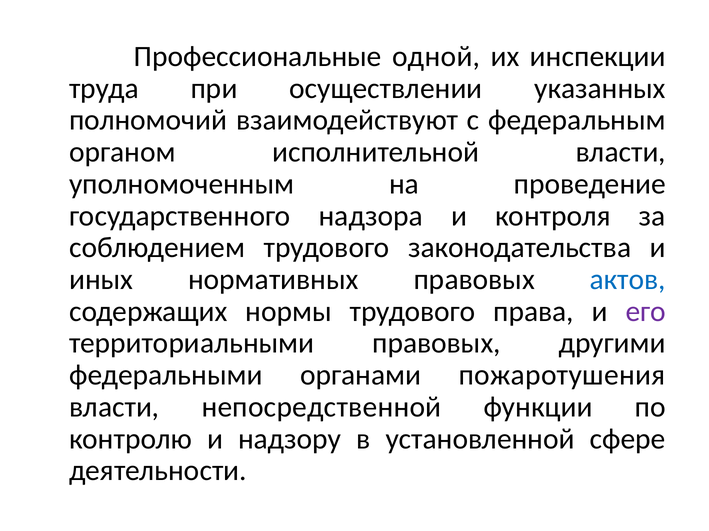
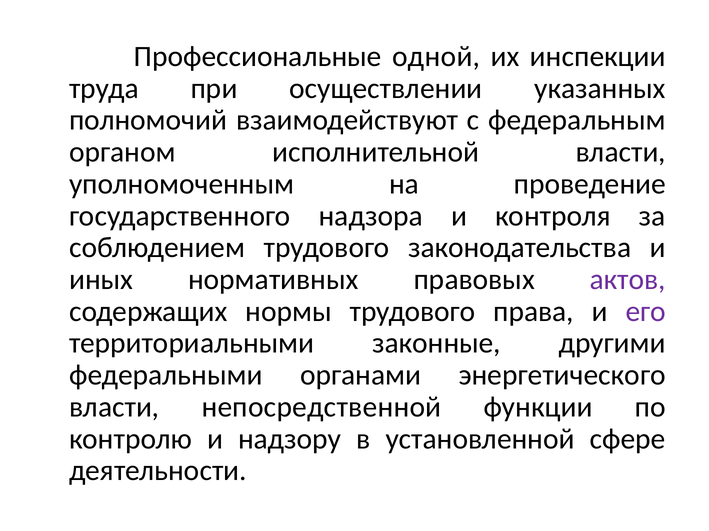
актов colour: blue -> purple (628, 280)
территориальными правовых: правовых -> законные (437, 344)
пожаротушения: пожаротушения -> энергетического (562, 376)
